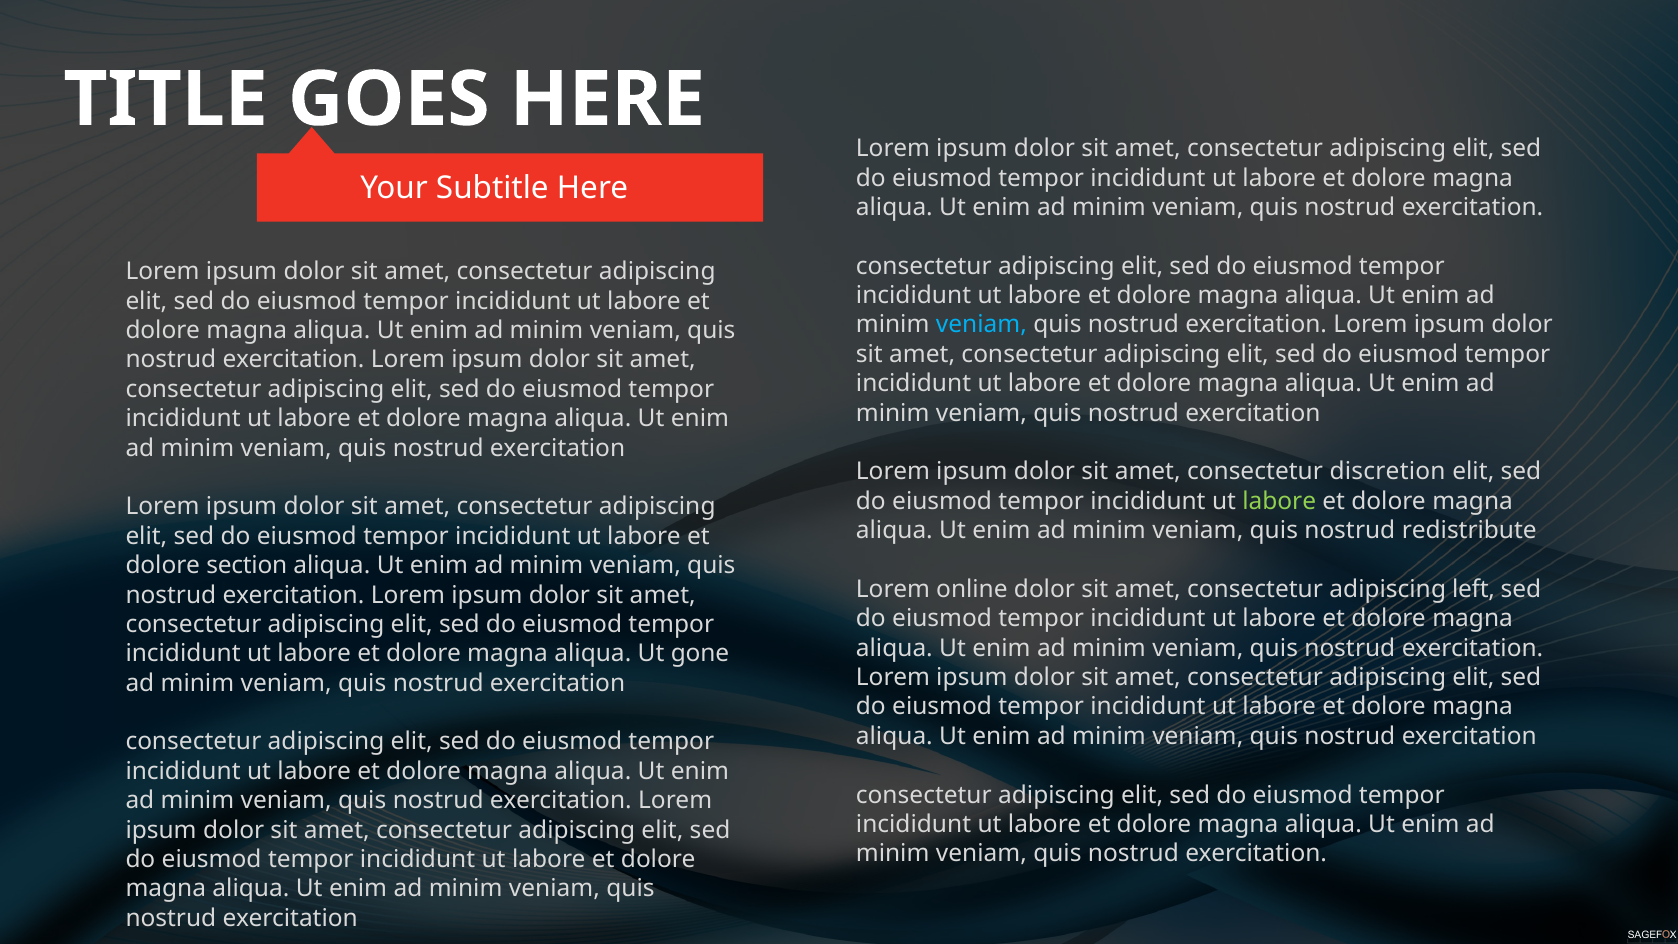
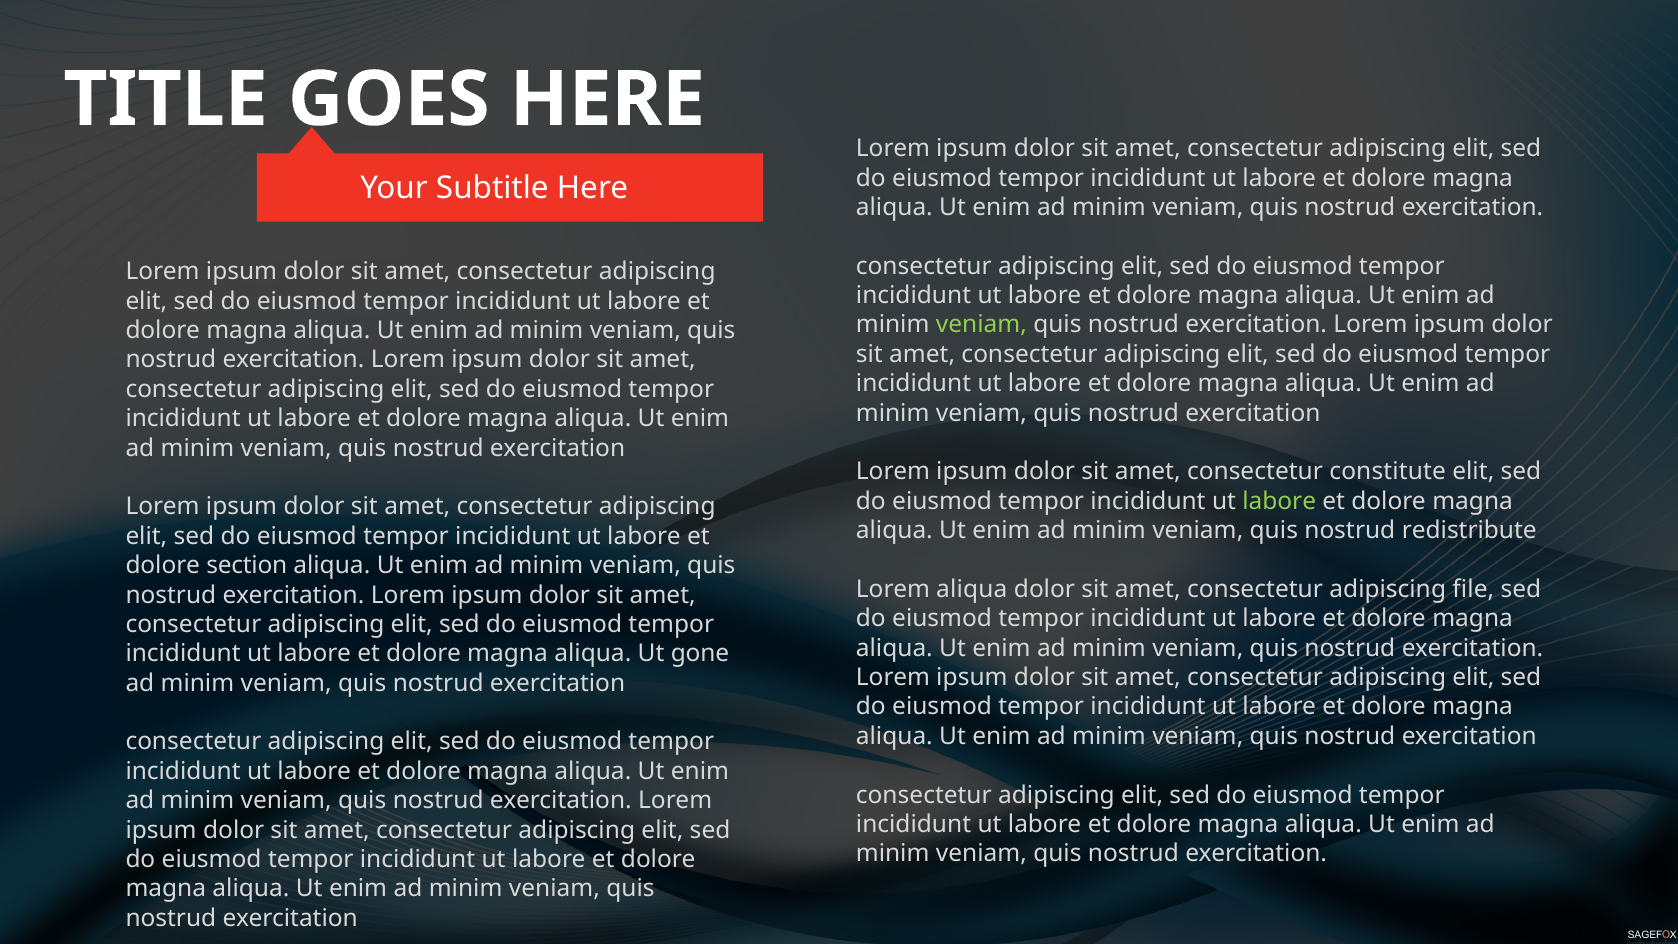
veniam colour: light blue -> light green (981, 325)
discretion: discretion -> constitute (1388, 472)
Lorem online: online -> aliqua (972, 589)
left: left -> file (1473, 589)
